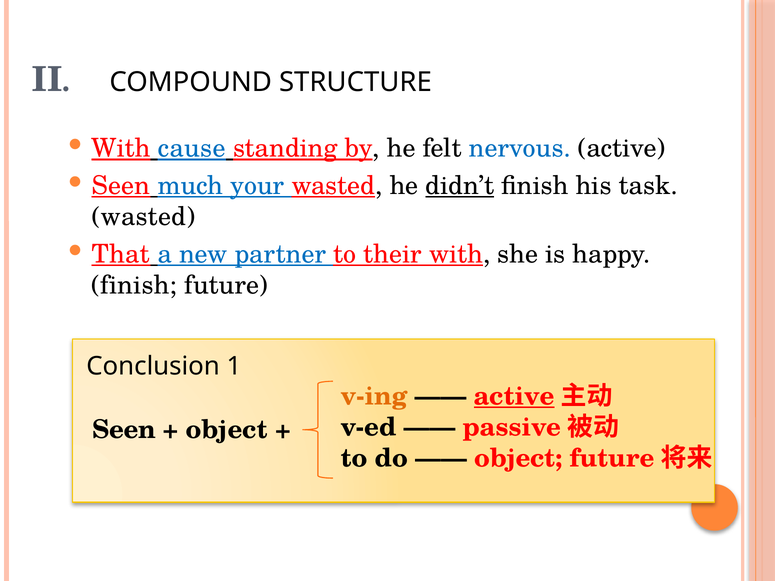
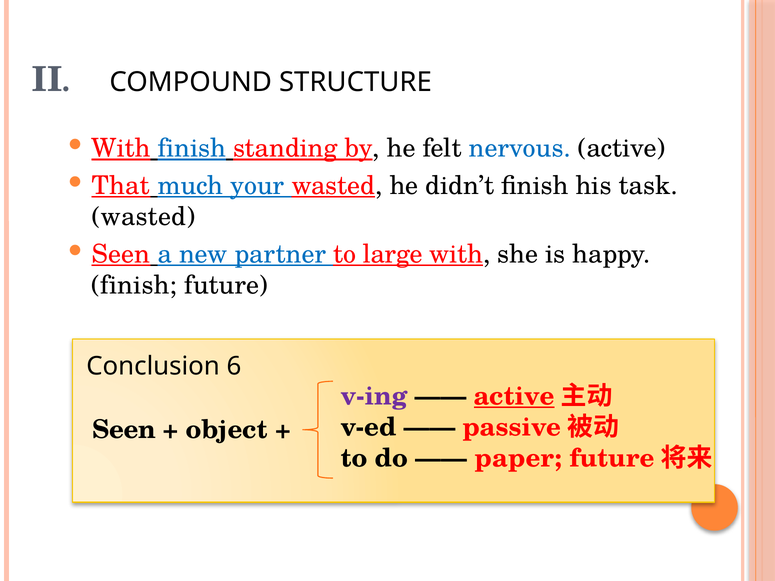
With cause: cause -> finish (192, 148)
Seen: Seen -> That (121, 186)
didn’t underline: present -> none (460, 186)
That: That -> Seen (121, 254)
their: their -> large (393, 254)
1: 1 -> 6 (234, 366)
v-ing colour: orange -> purple (374, 396)
object: object -> paper (518, 458)
